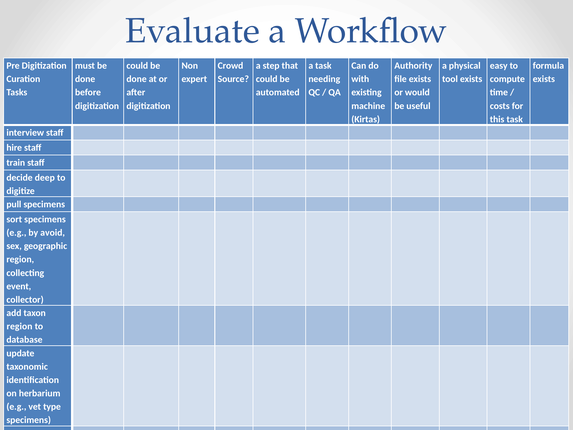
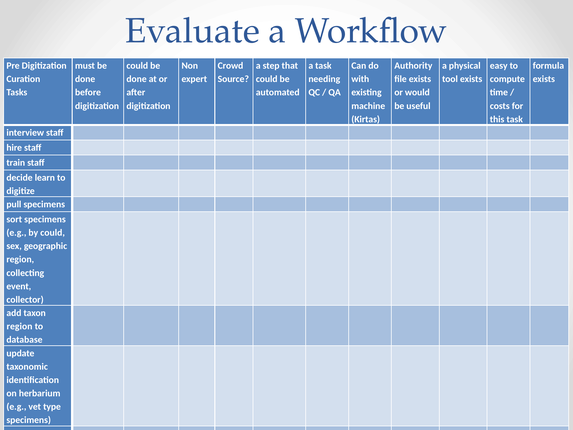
deep: deep -> learn (45, 177)
by avoid: avoid -> could (53, 233)
